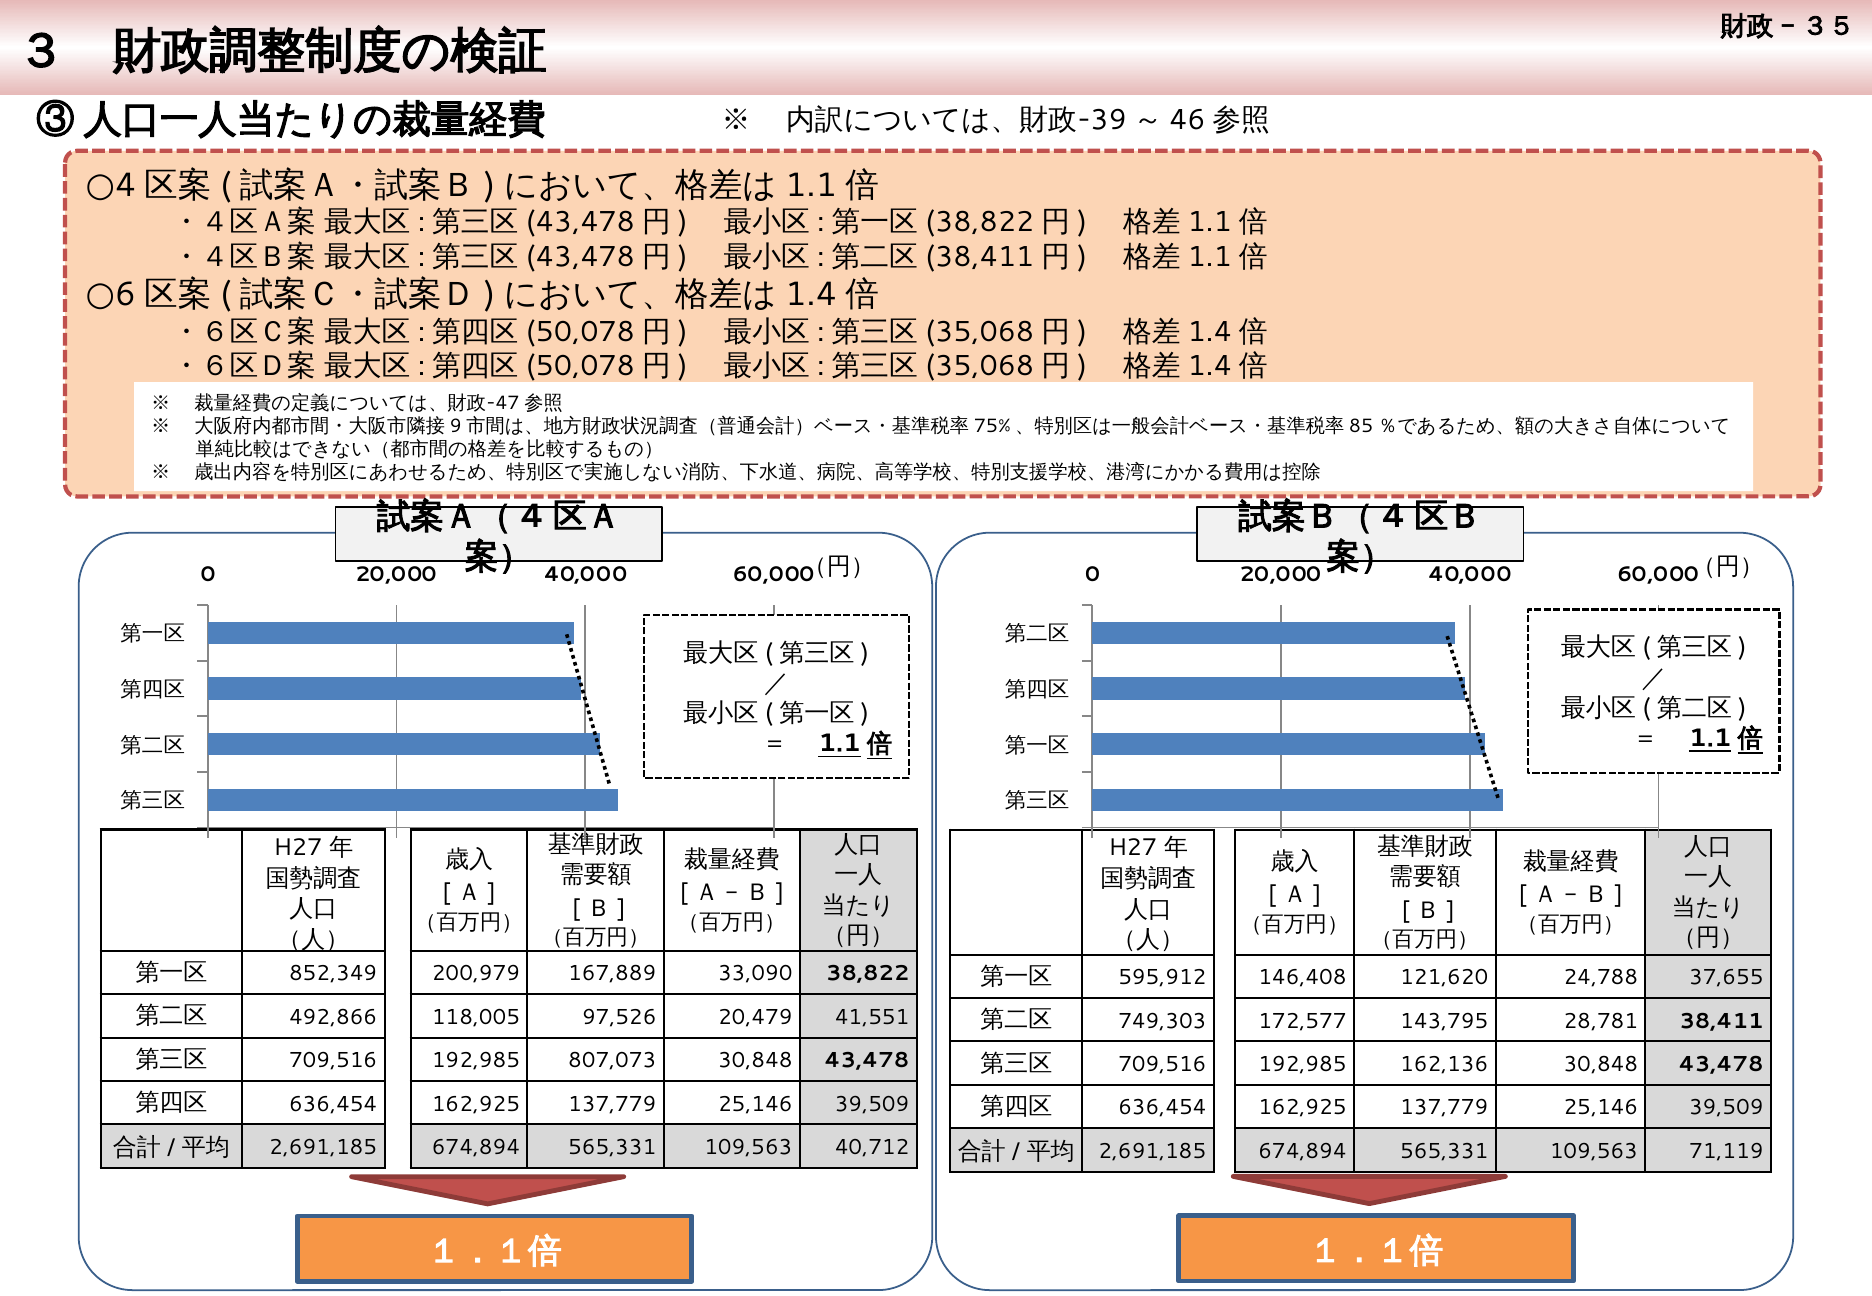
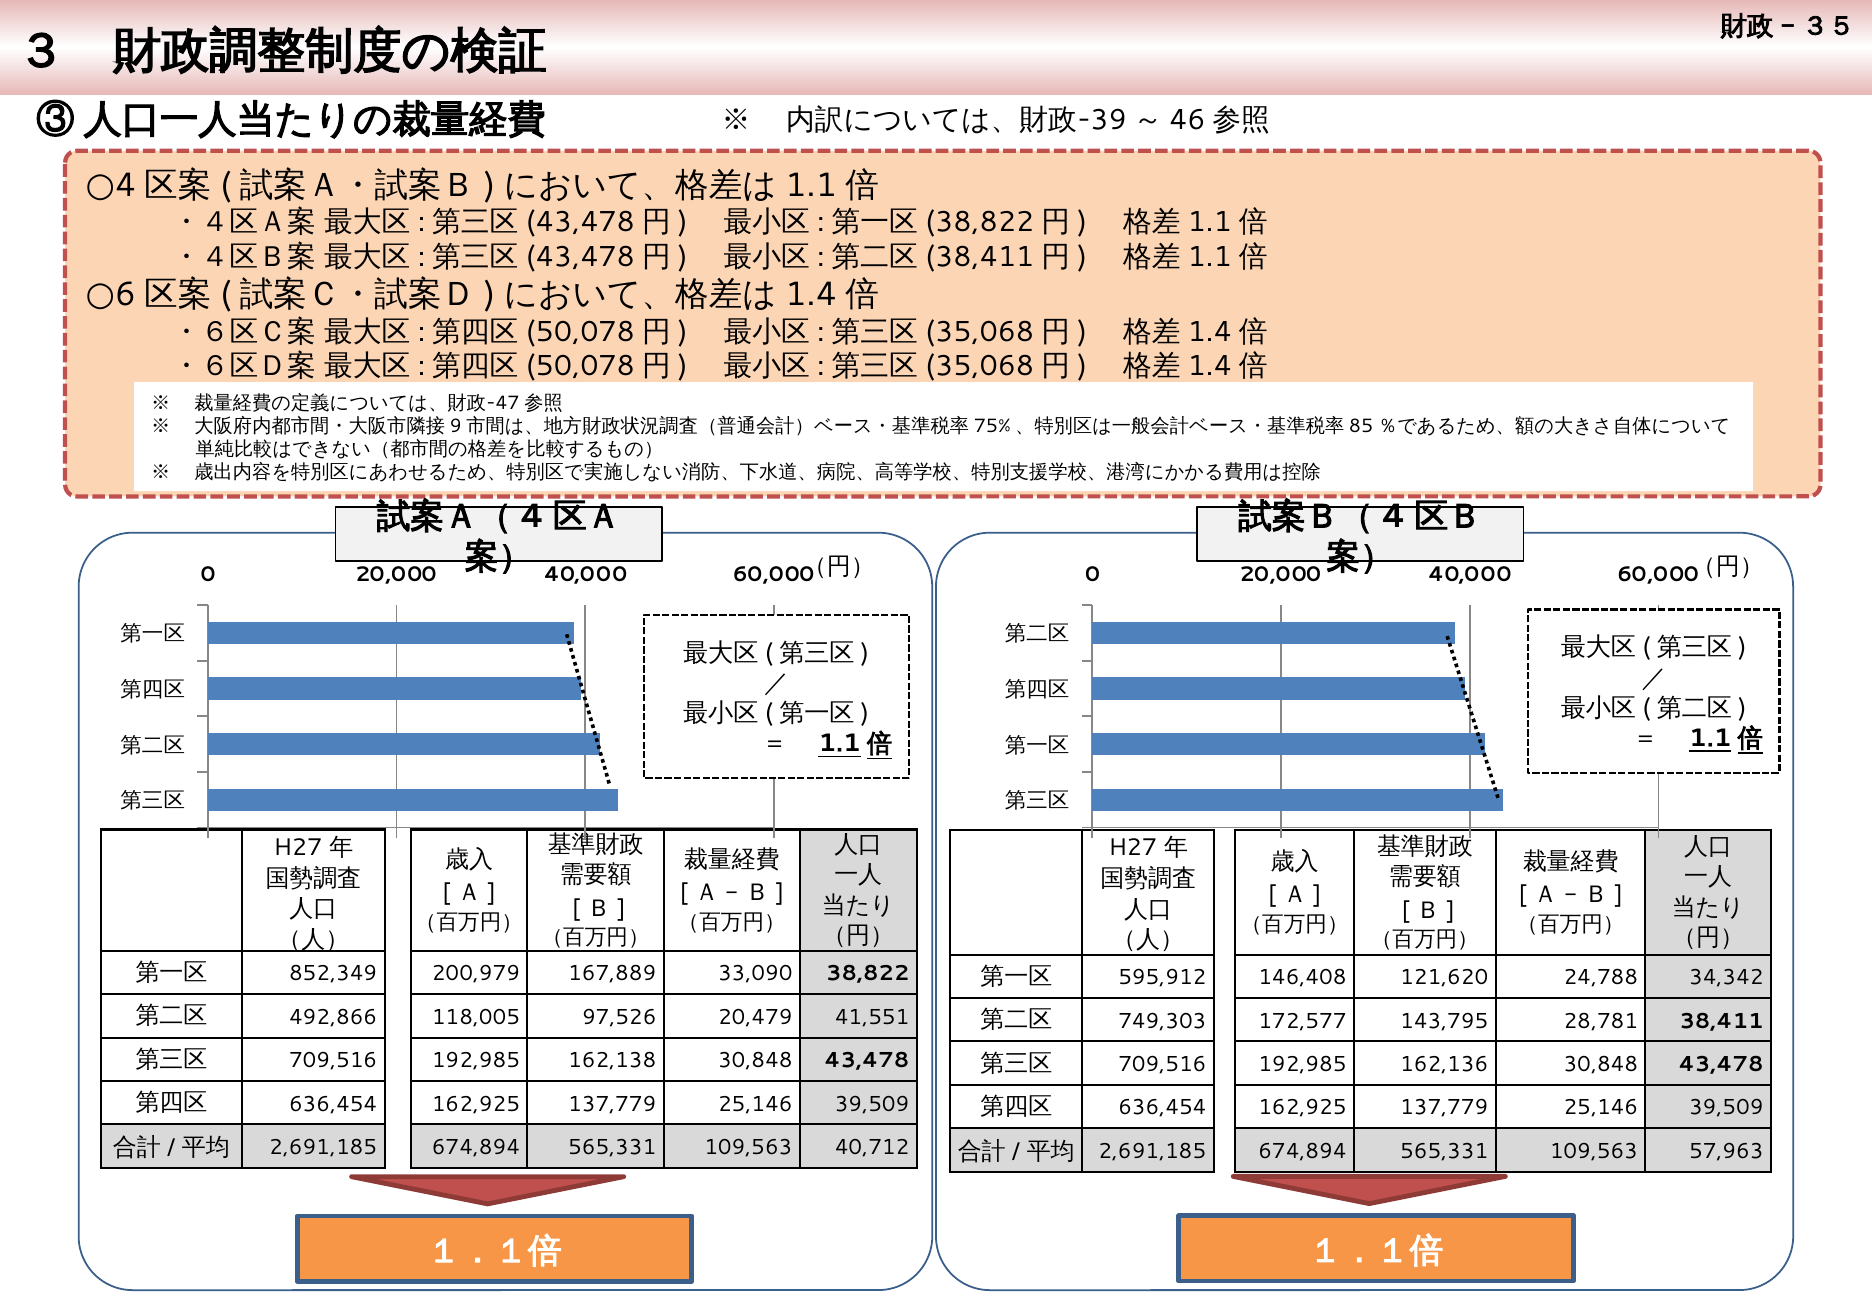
37,655: 37,655 -> 34,342 (1726, 977)
807,073: 807,073 -> 162,138 (612, 1060)
71,119: 71,119 -> 57,963 (1726, 1151)
